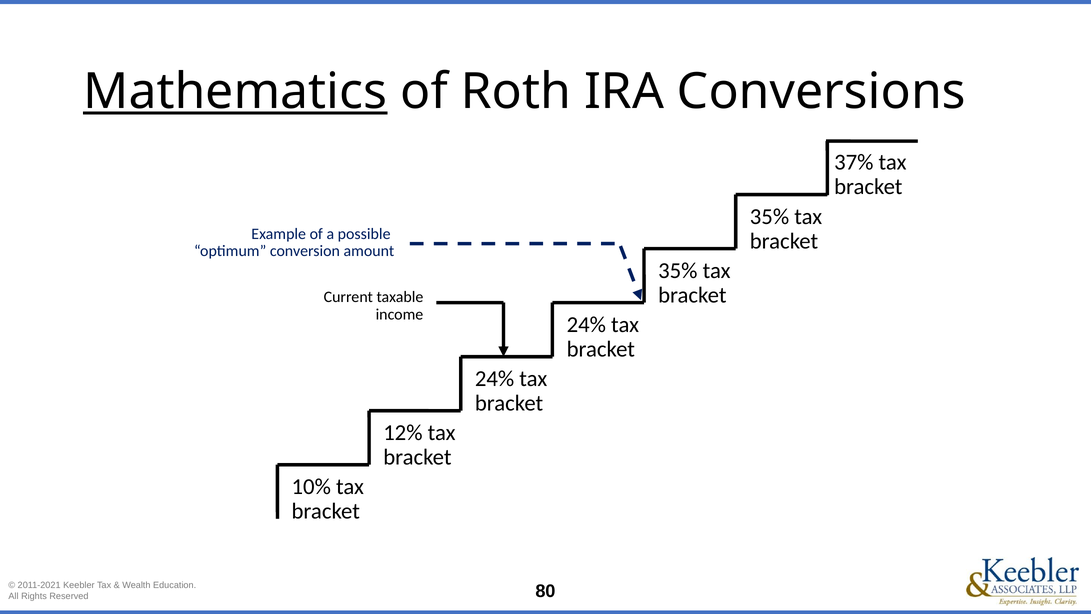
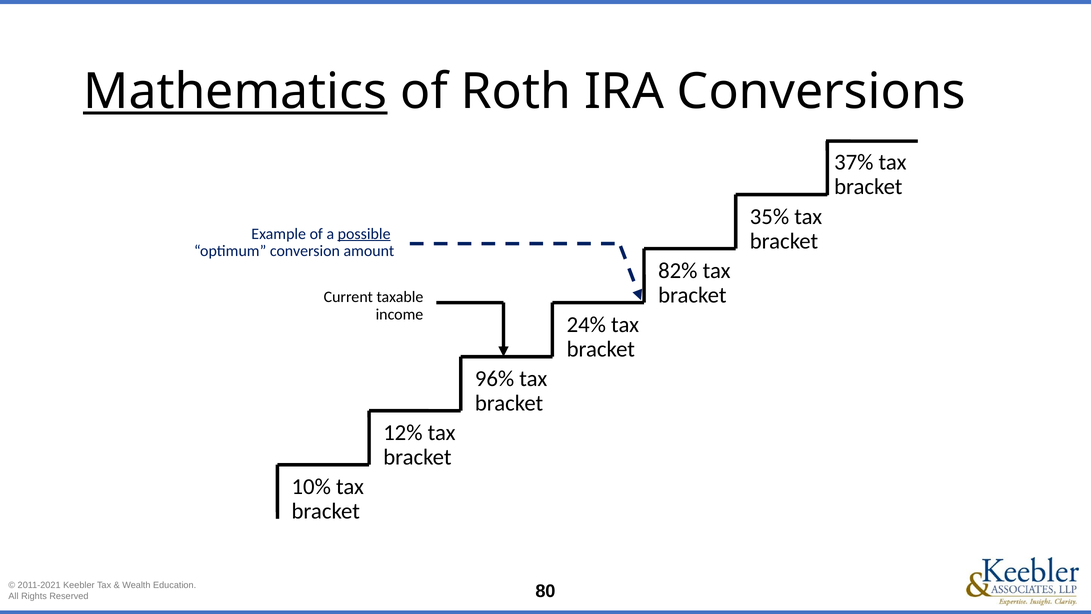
possible underline: none -> present (364, 234)
35%: 35% -> 82% (678, 270)
24%: 24% -> 96% (495, 379)
